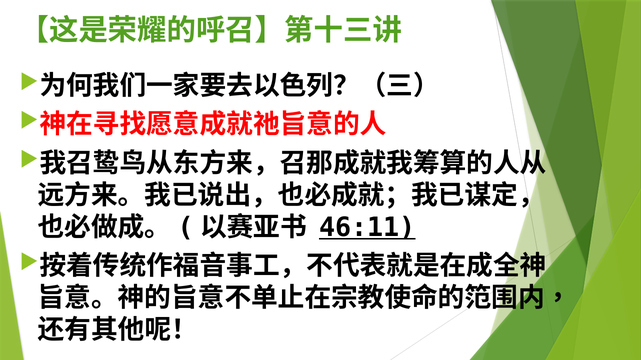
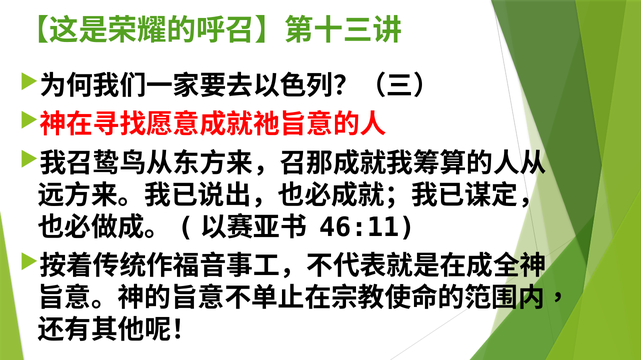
46:11 underline: present -> none (367, 228)
